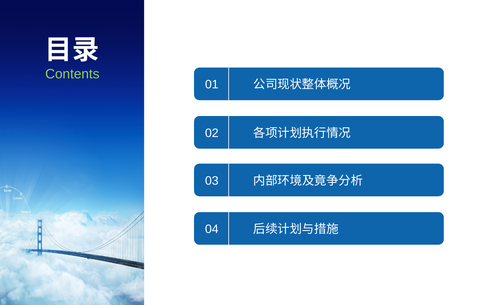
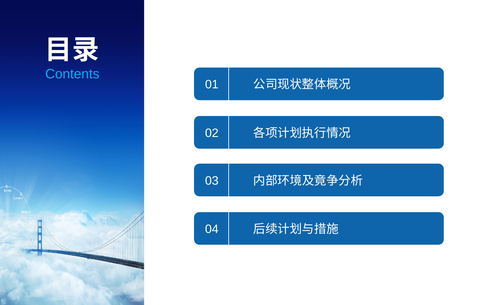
Contents colour: light green -> light blue (72, 74)
